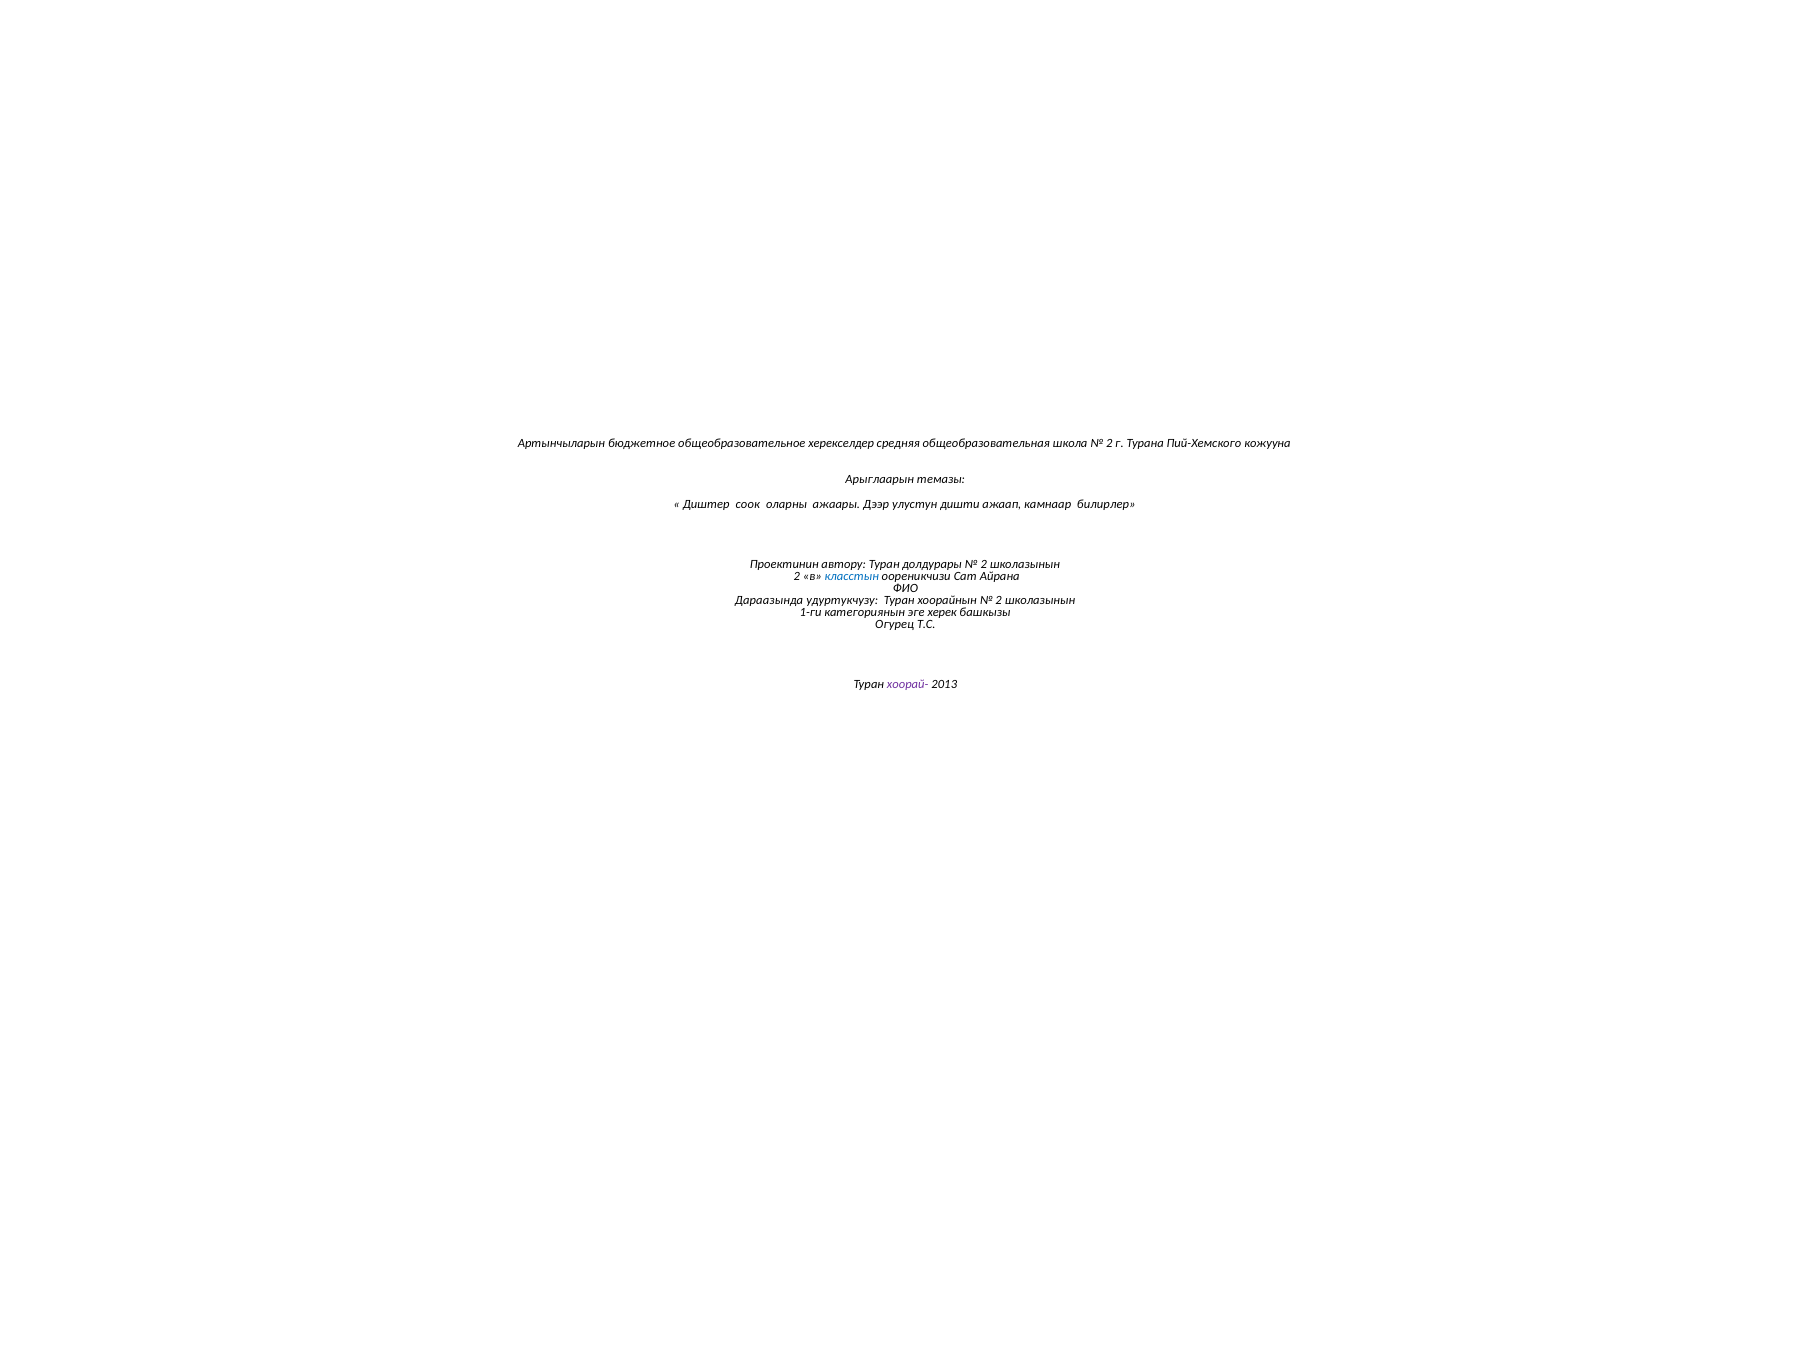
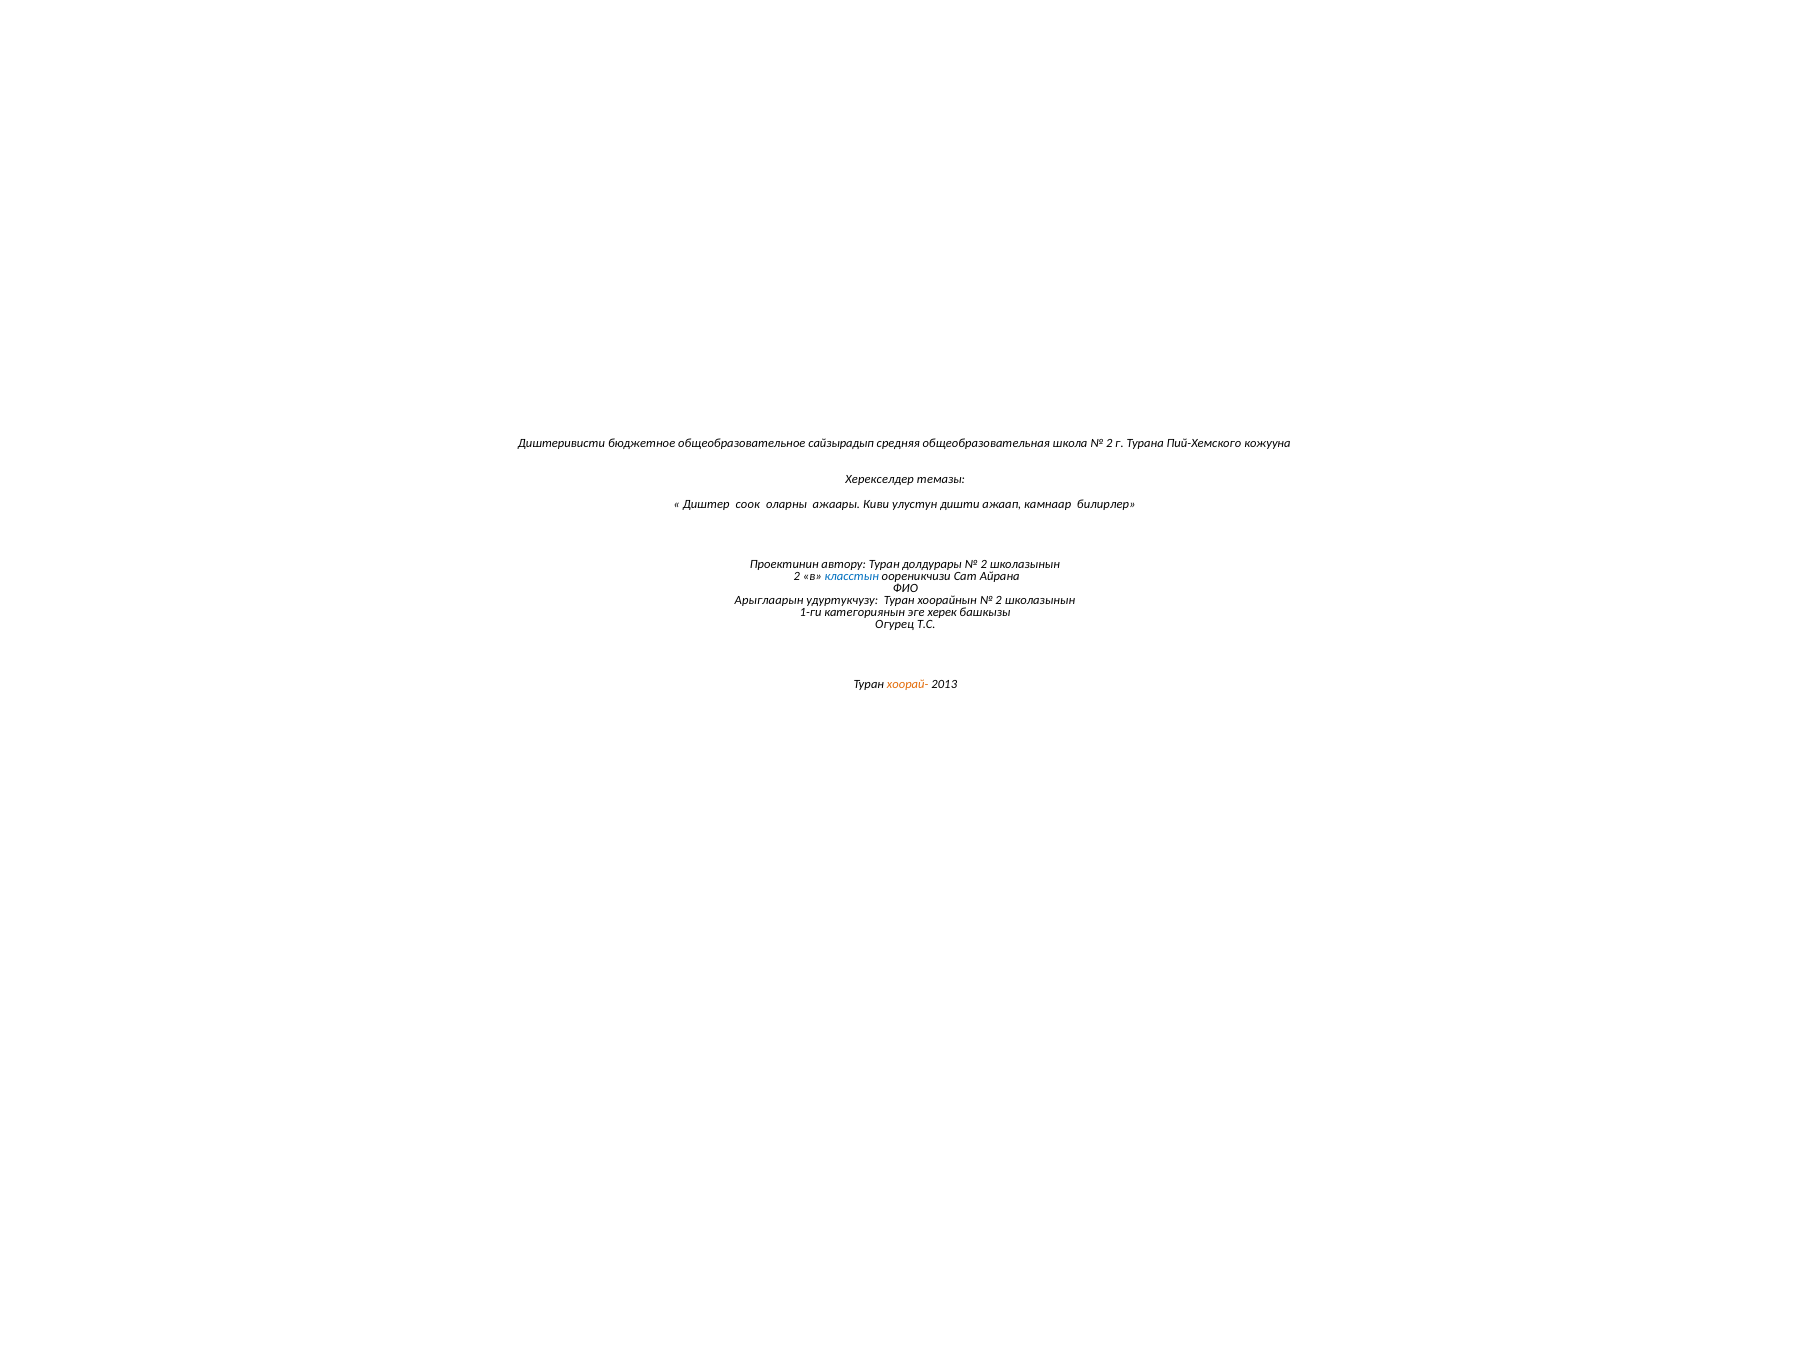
Артынчыларын: Артынчыларын -> Диштеривисти (561, 444)
херекселдер: херекселдер -> сайзырадып (841, 444)
Арыглаарын: Арыглаарын -> Херекселдер (880, 480)
Дээр: Дээр -> Киви (876, 504)
Дараазында: Дараазында -> Арыглаарын (769, 600)
хоорай- colour: purple -> orange (908, 685)
